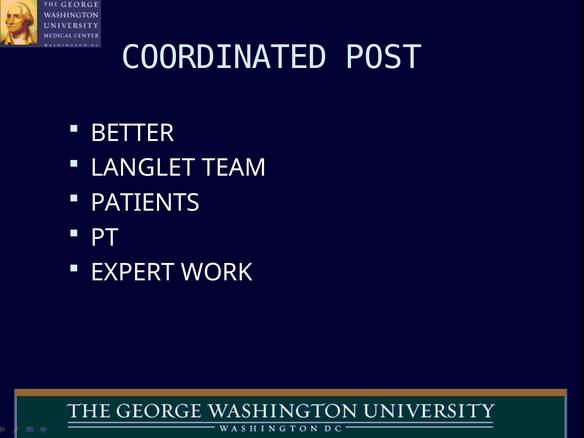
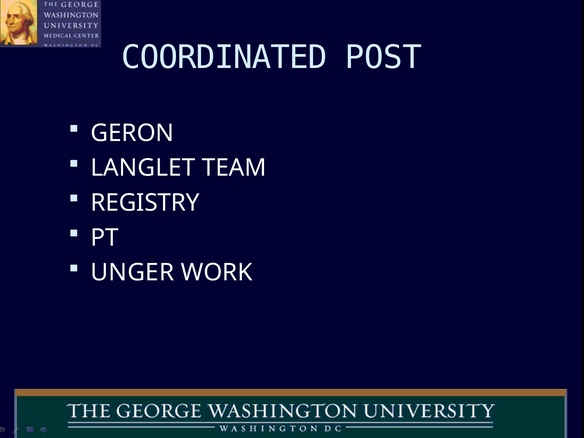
BETTER: BETTER -> GERON (132, 133)
PATIENTS: PATIENTS -> REGISTRY (145, 203)
EXPERT: EXPERT -> UNGER (132, 273)
